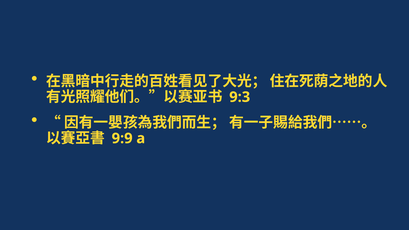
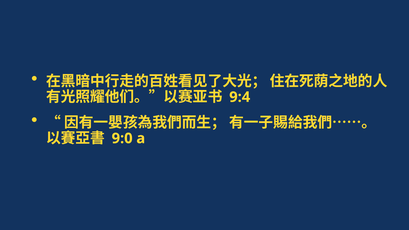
9:3: 9:3 -> 9:4 (240, 97)
9:9: 9:9 -> 9:0 (122, 138)
